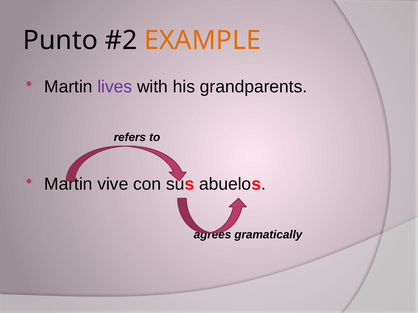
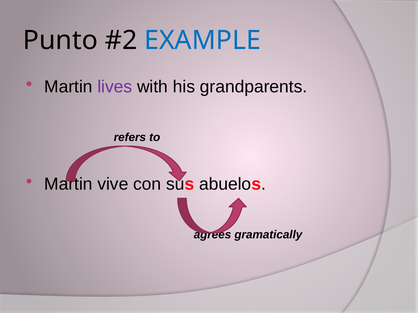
EXAMPLE colour: orange -> blue (203, 41)
